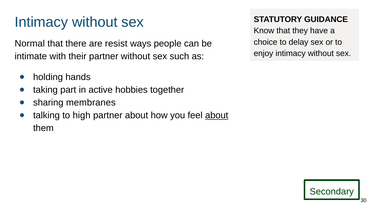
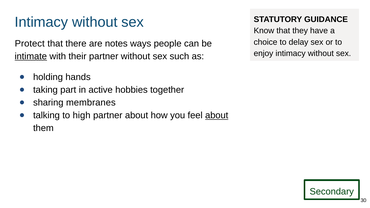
Normal: Normal -> Protect (30, 43)
resist: resist -> notes (116, 43)
intimate underline: none -> present (31, 56)
